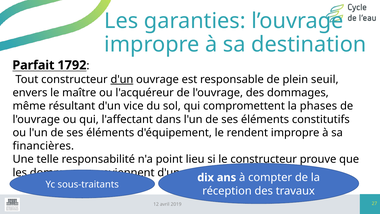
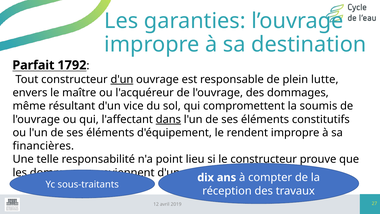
seuil: seuil -> lutte (325, 79)
phases: phases -> soumis (318, 106)
dans underline: none -> present (168, 119)
